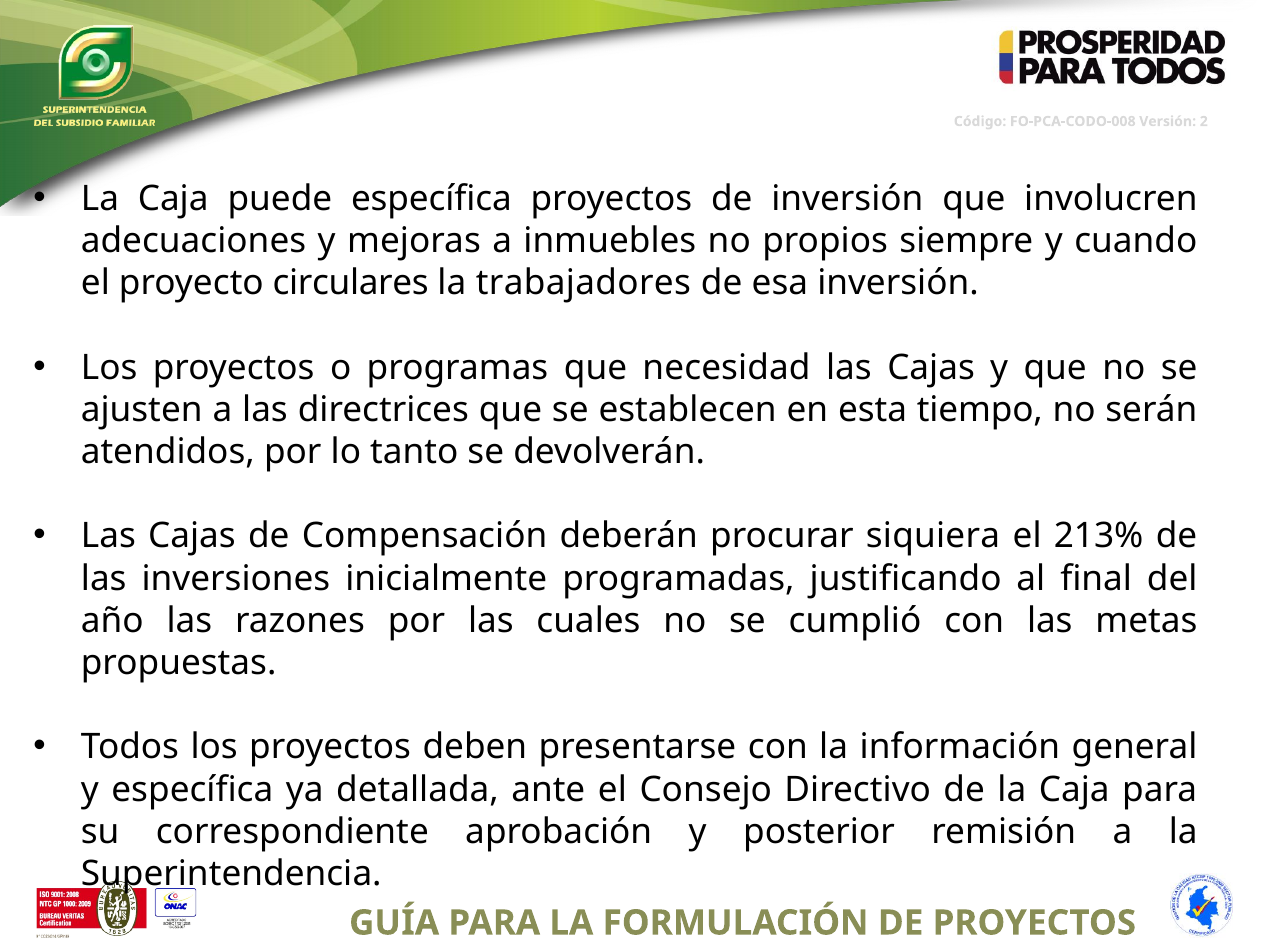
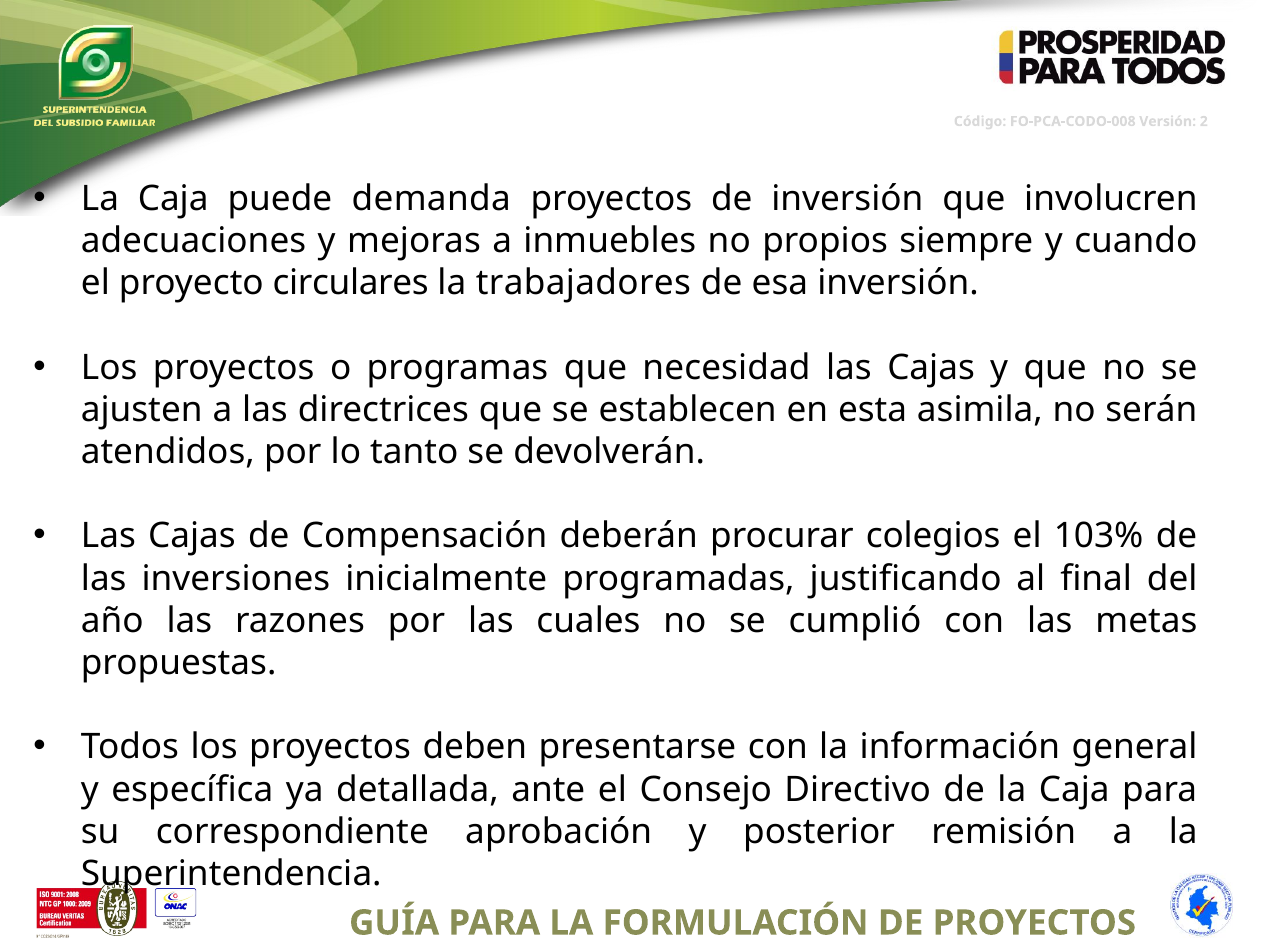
puede específica: específica -> demanda (431, 199)
tiempo: tiempo -> asimila (980, 410)
siquiera: siquiera -> colegios (933, 536)
213%: 213% -> 103% (1099, 536)
